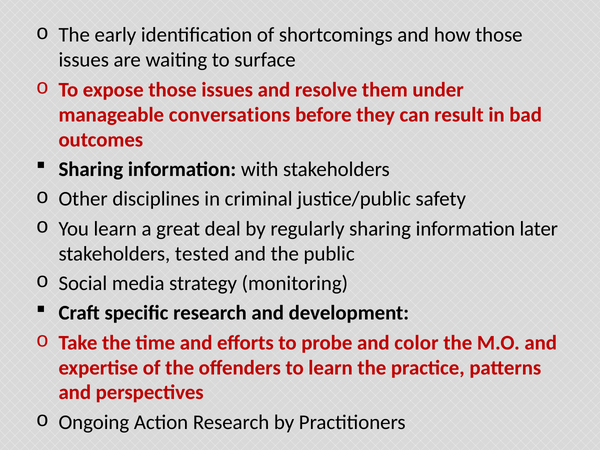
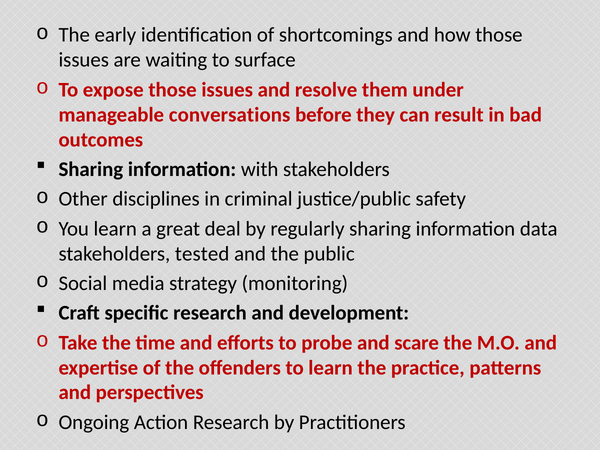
later: later -> data (539, 229)
color: color -> scare (417, 343)
